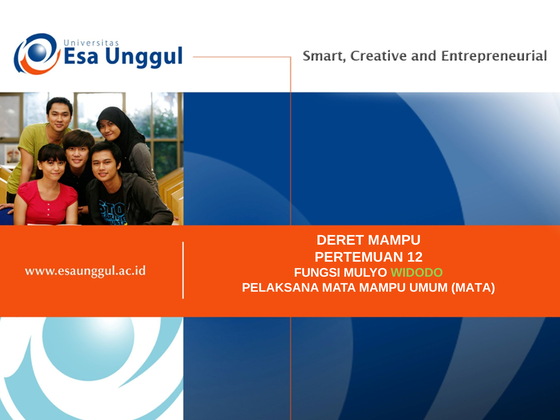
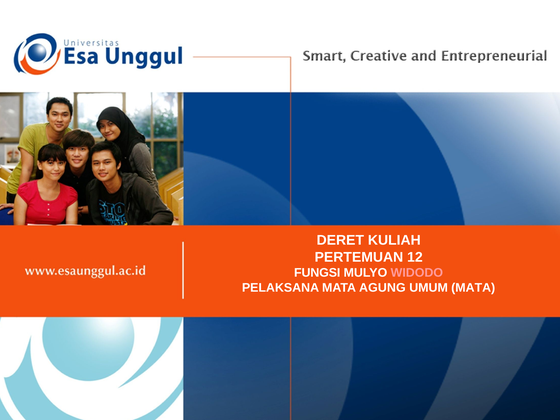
DERET MAMPU: MAMPU -> KULIAH (394, 240)
WIDODO colour: light green -> pink (417, 273)
MATA MAMPU: MAMPU -> AGUNG (382, 288)
